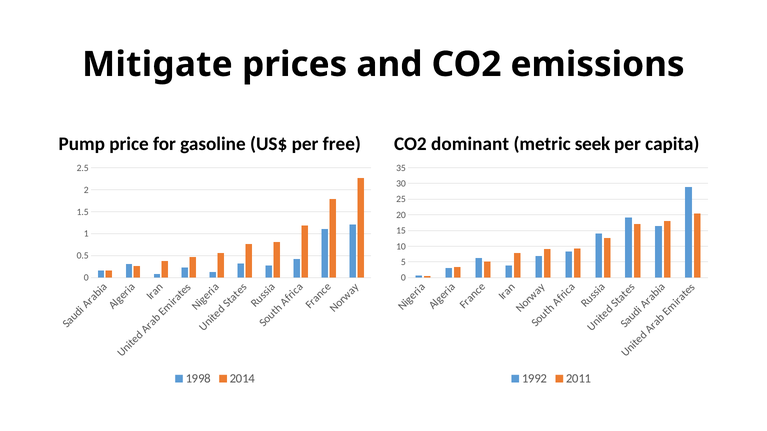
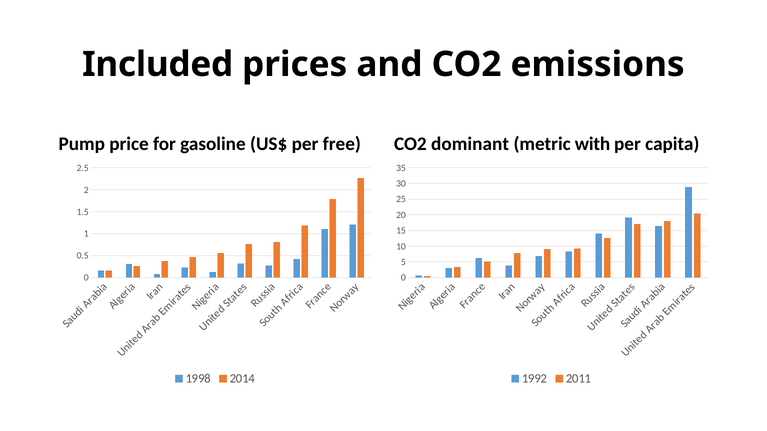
Mitigate: Mitigate -> Included (158, 64)
seek: seek -> with (593, 144)
